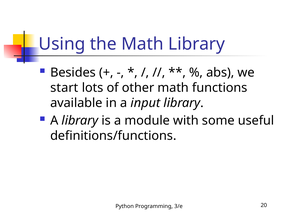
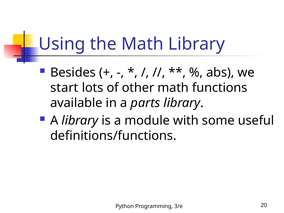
input: input -> parts (145, 103)
